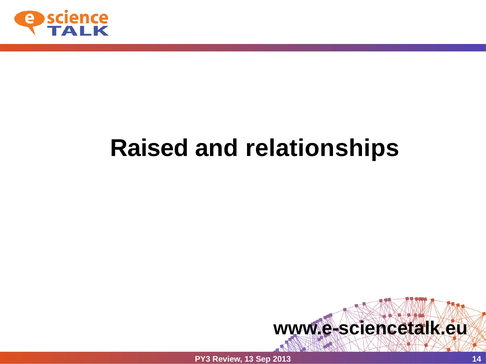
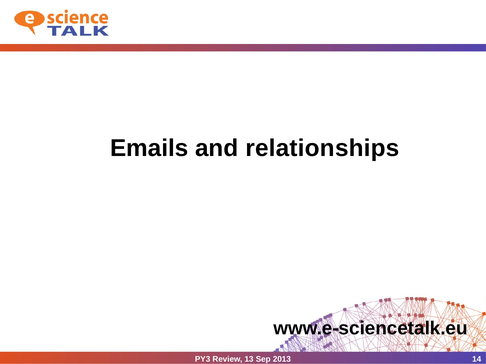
Raised: Raised -> Emails (149, 148)
